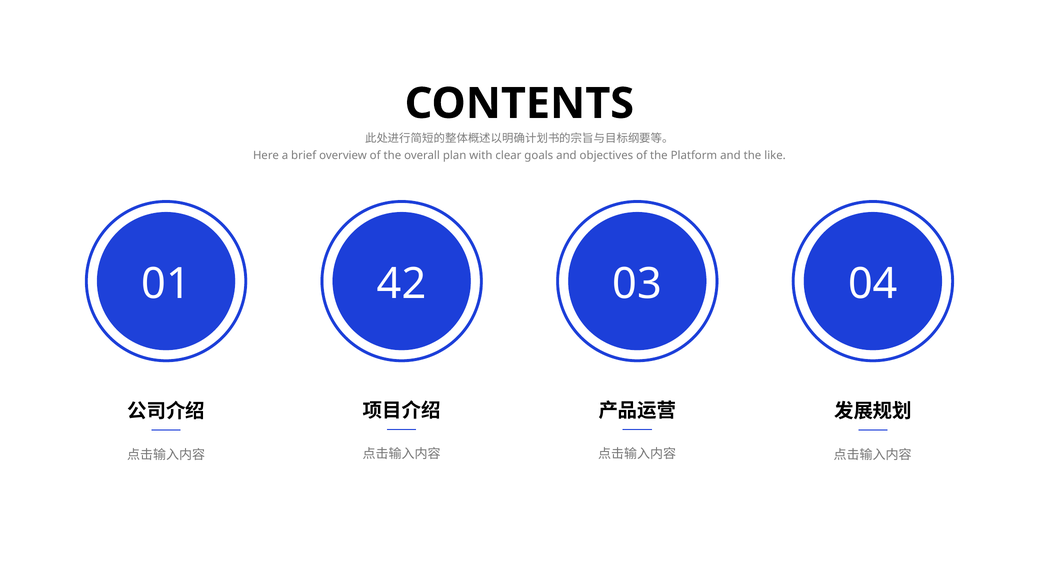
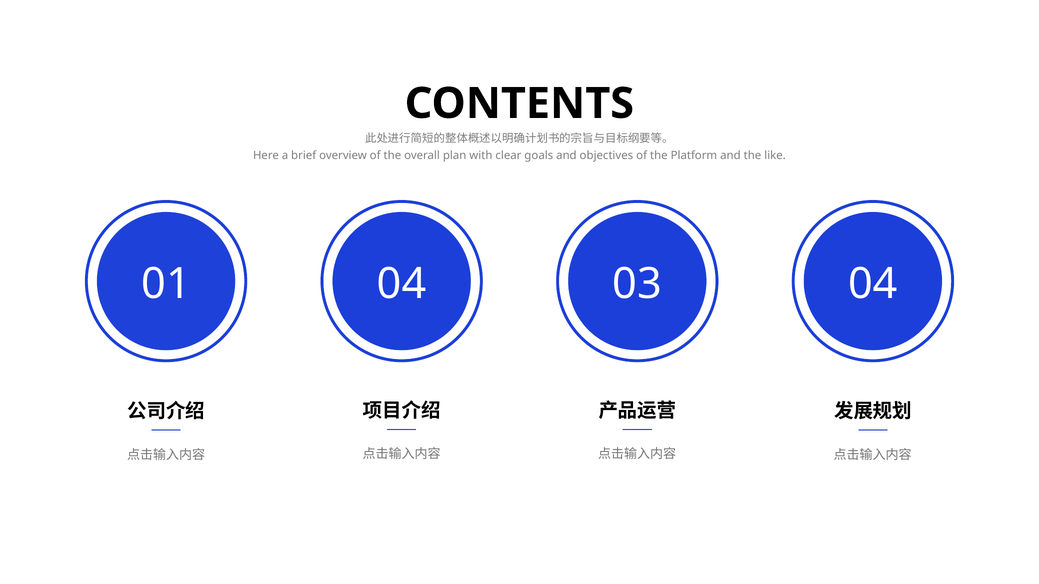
01 42: 42 -> 04 (402, 284)
